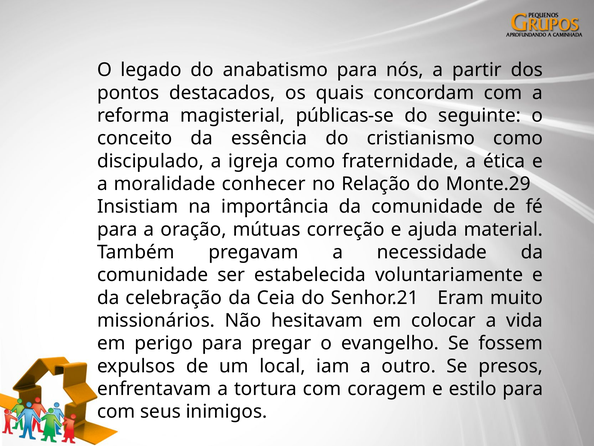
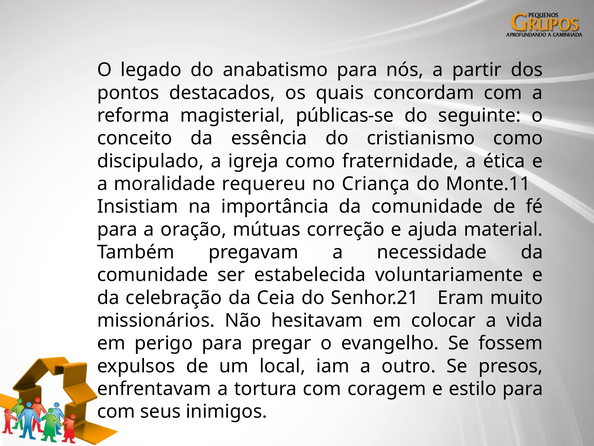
conhecer: conhecer -> requereu (264, 184)
Relação: Relação -> Criança (376, 184)
Monte.29: Monte.29 -> Monte.11 (488, 184)
